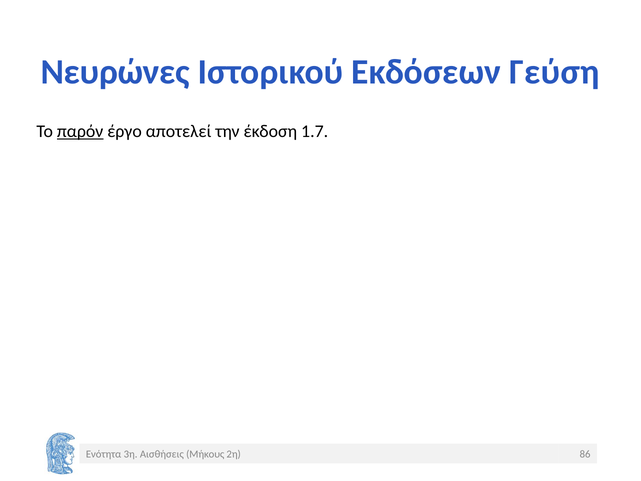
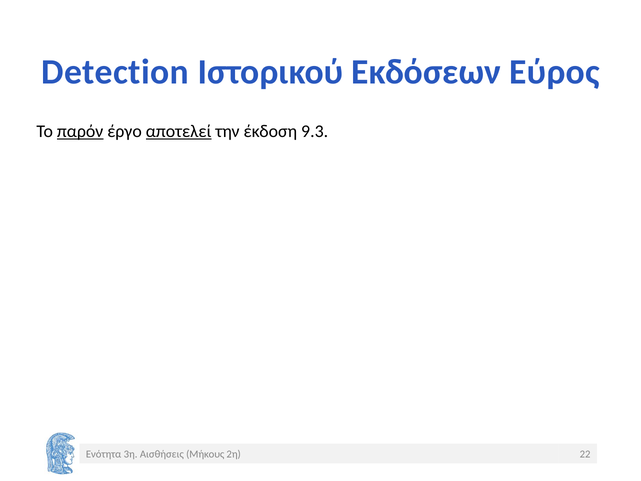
Νευρώνες: Νευρώνες -> Detection (115, 72)
Γεύση: Γεύση -> Εύρος (554, 72)
αποτελεί underline: none -> present (179, 131)
1.7: 1.7 -> 9.3 (315, 131)
86: 86 -> 22 (585, 454)
